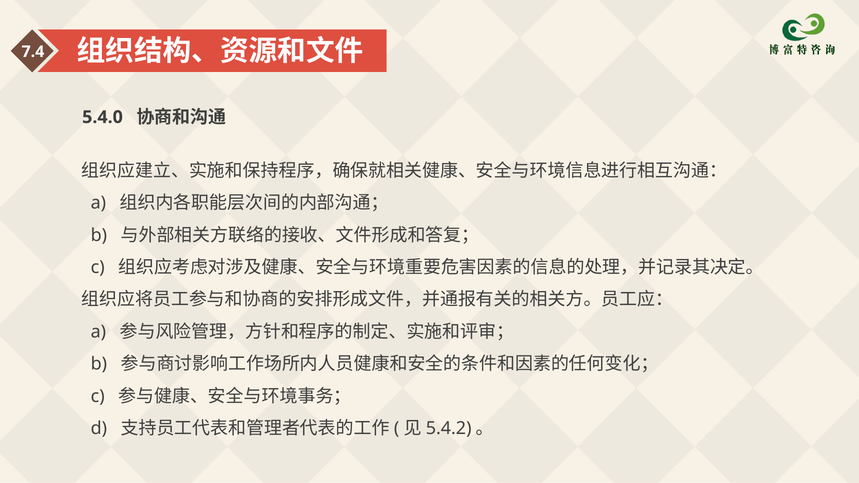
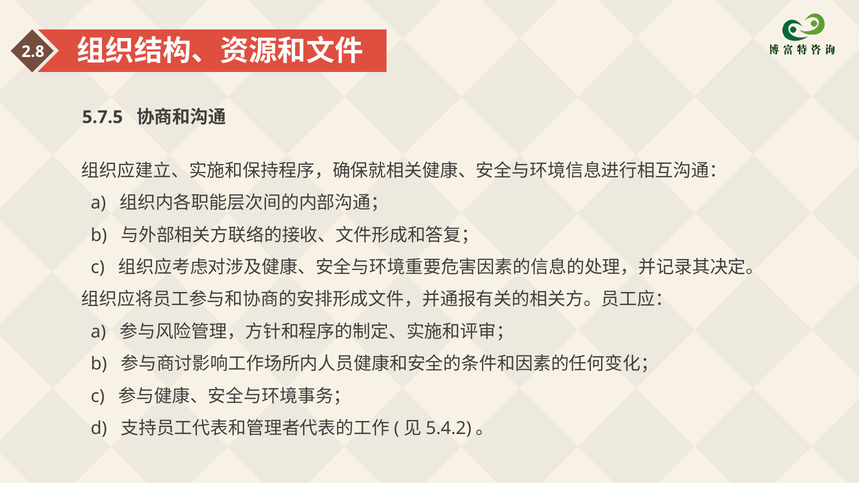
7.4: 7.4 -> 2.8 (33, 52)
5.4.0: 5.4.0 -> 5.7.5 (102, 117)
